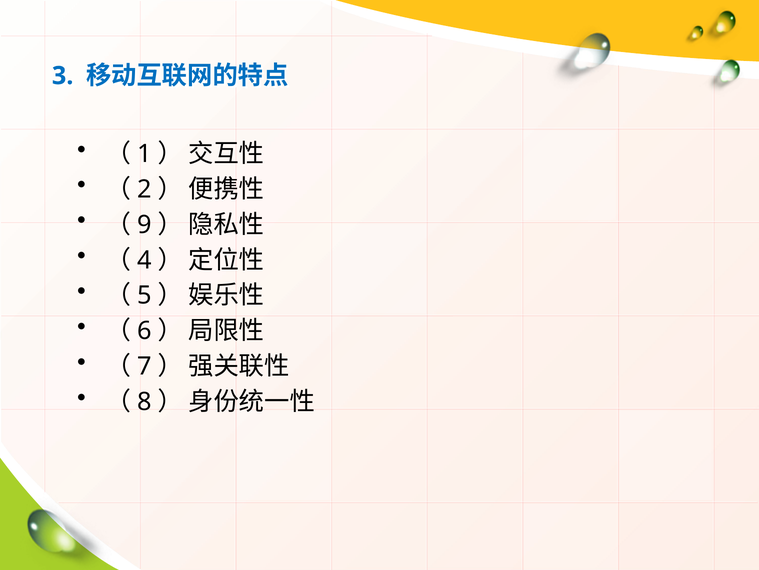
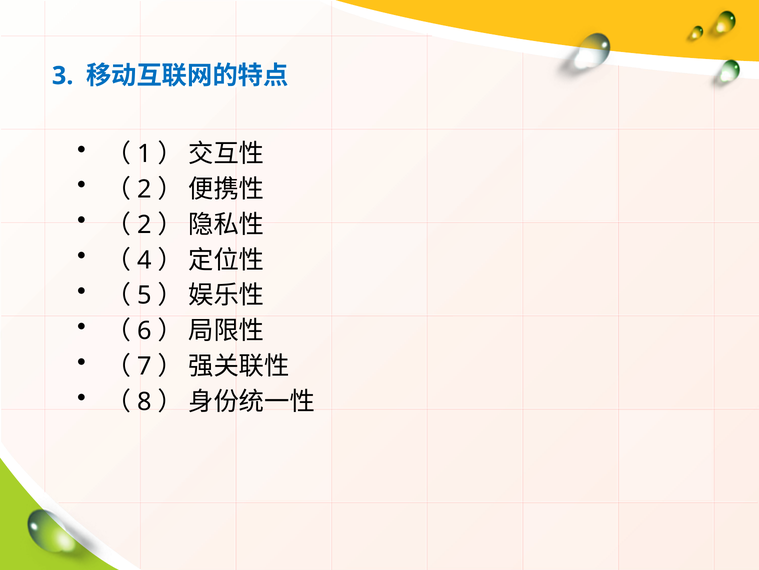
9: 9 -> 2 (144, 224)
